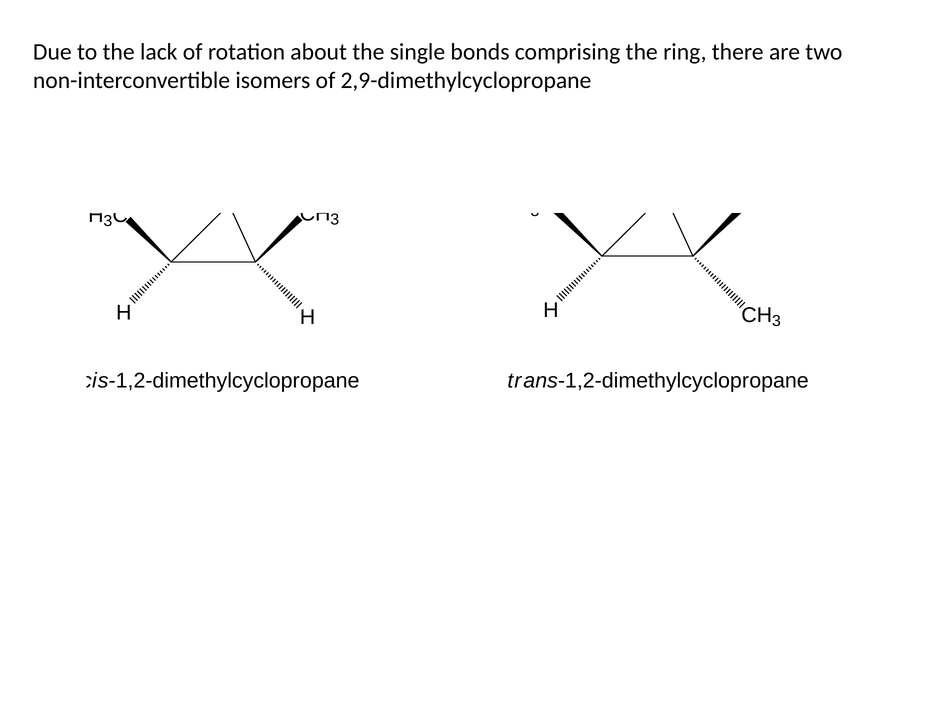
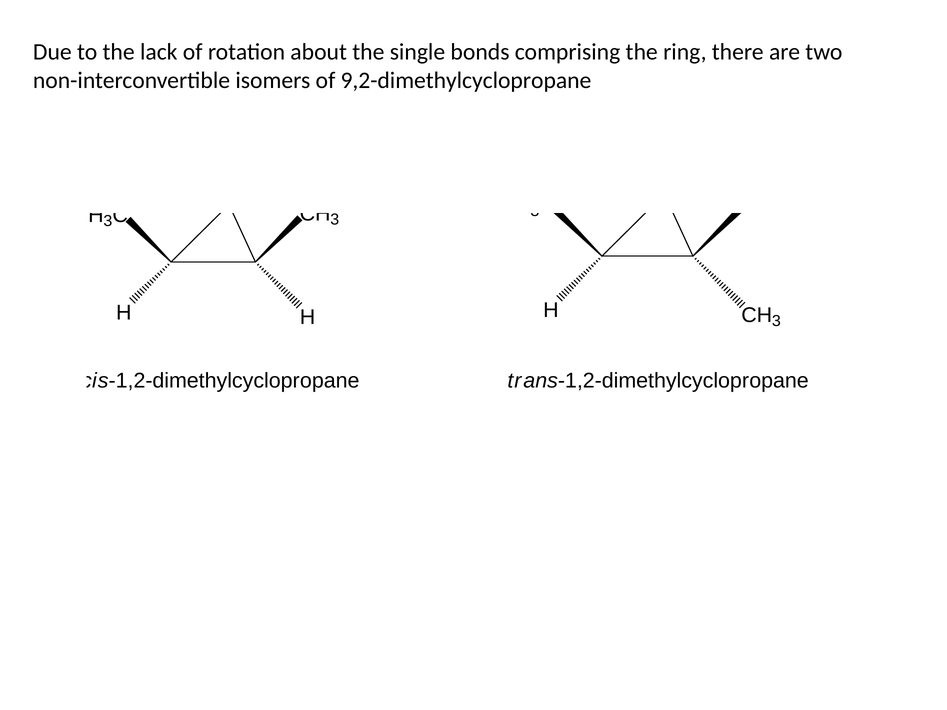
2,9-dimethylcyclopropane: 2,9-dimethylcyclopropane -> 9,2-dimethylcyclopropane (466, 80)
